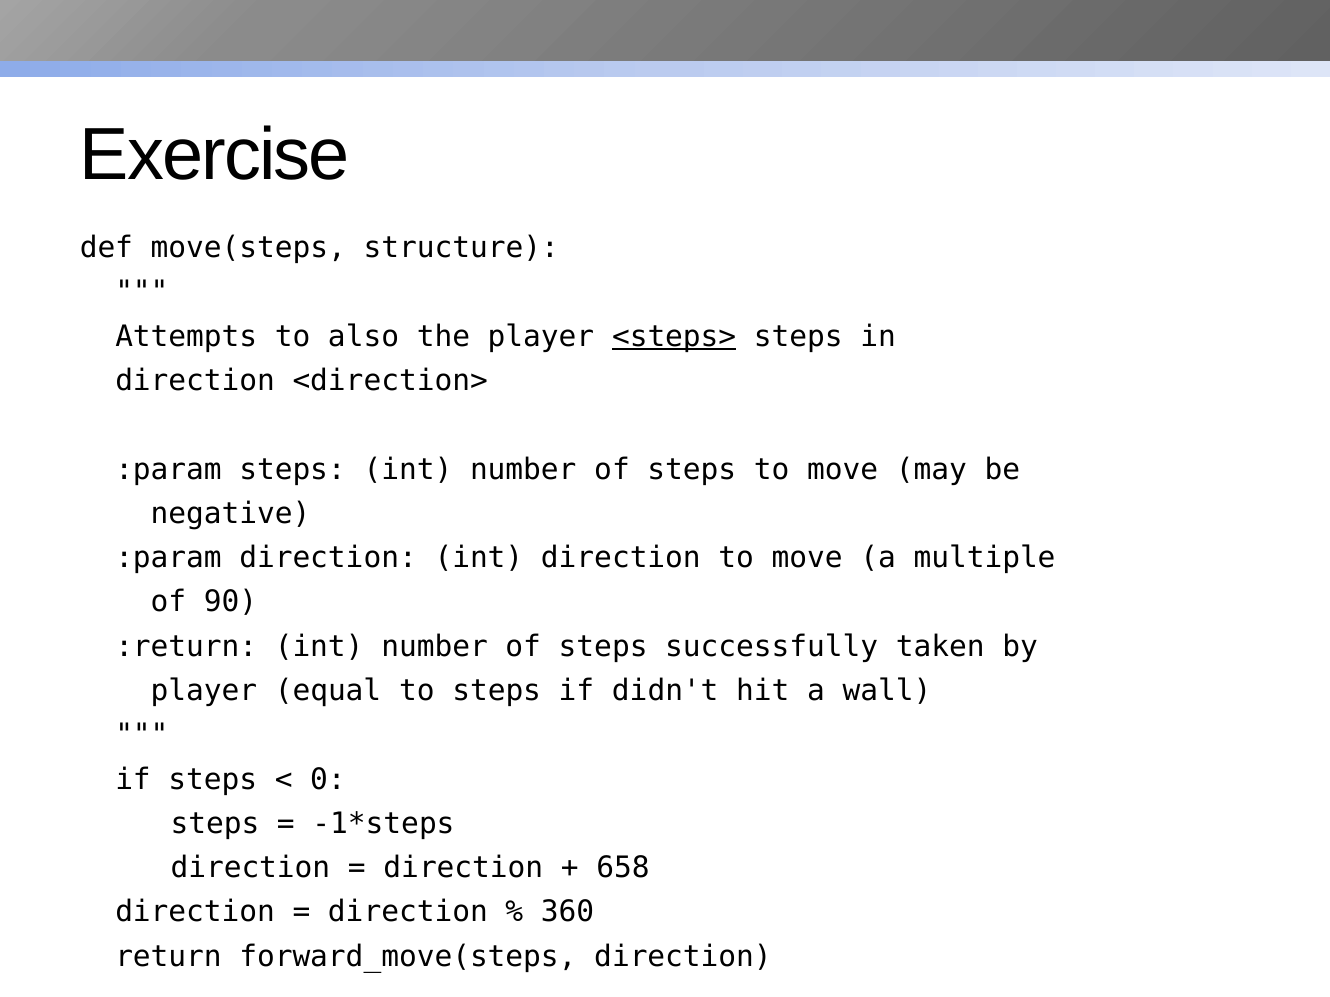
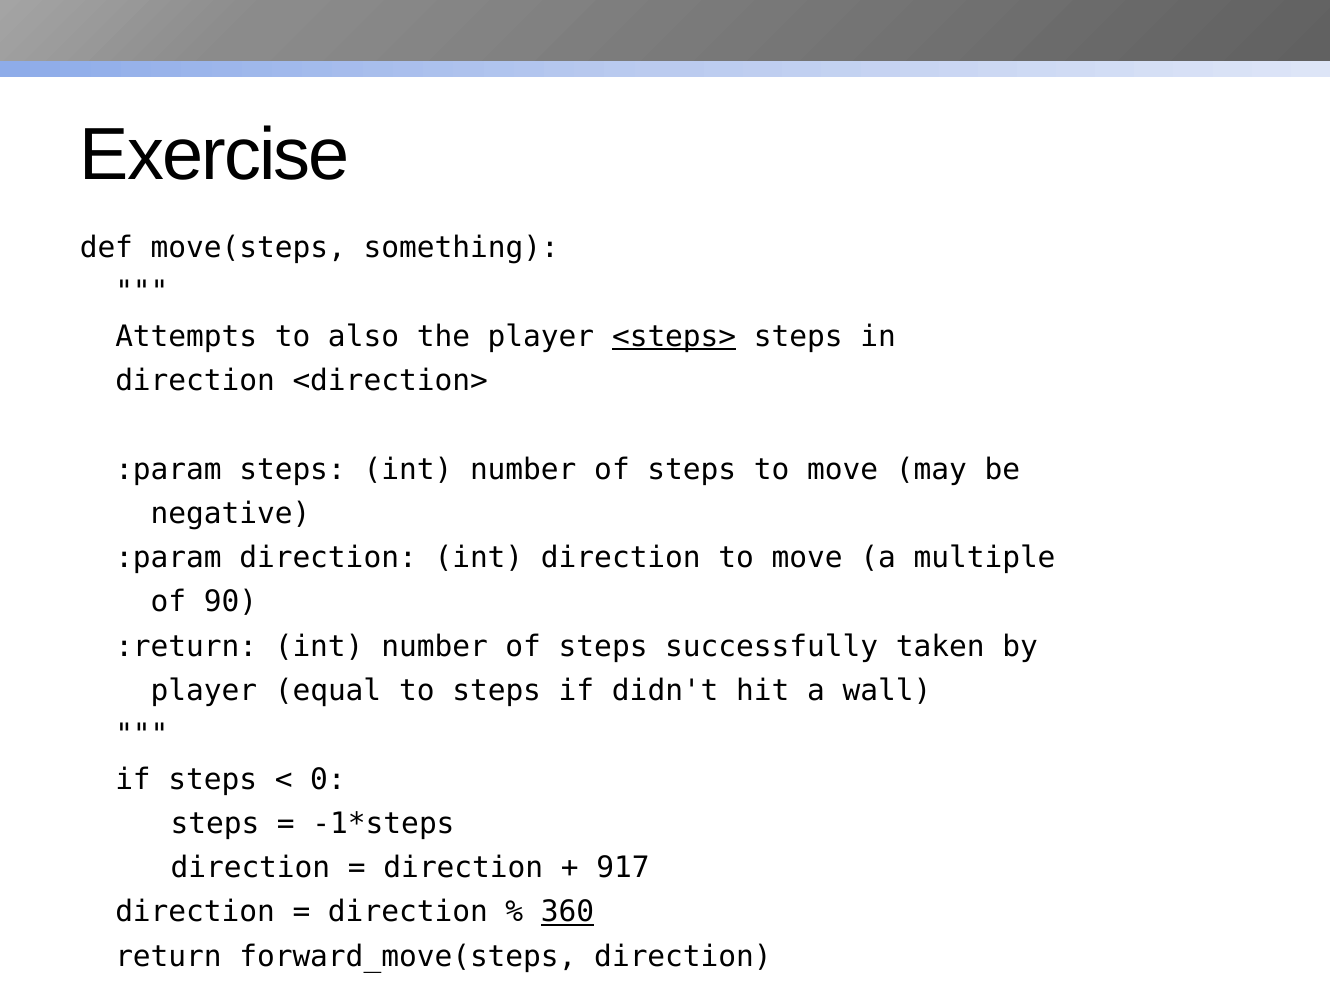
structure: structure -> something (461, 248)
658: 658 -> 917 (623, 868)
360 underline: none -> present (568, 913)
